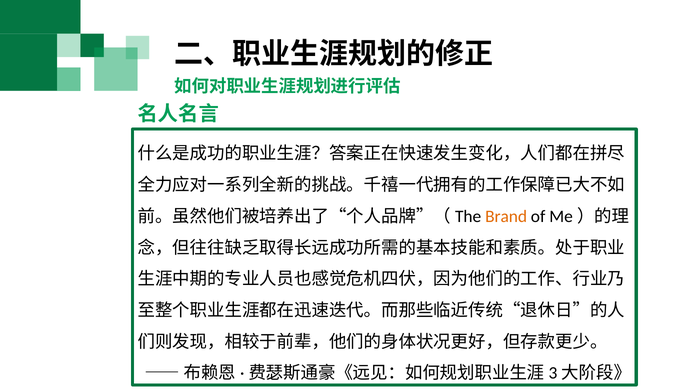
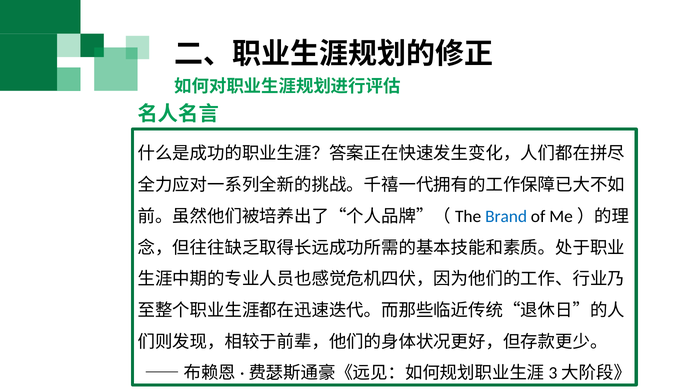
Brand colour: orange -> blue (506, 216)
